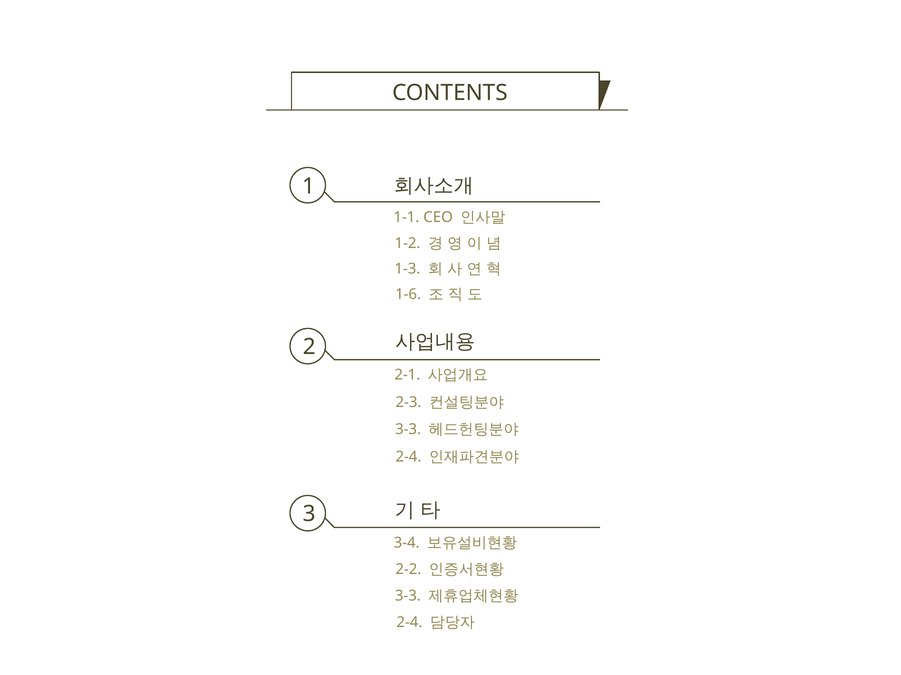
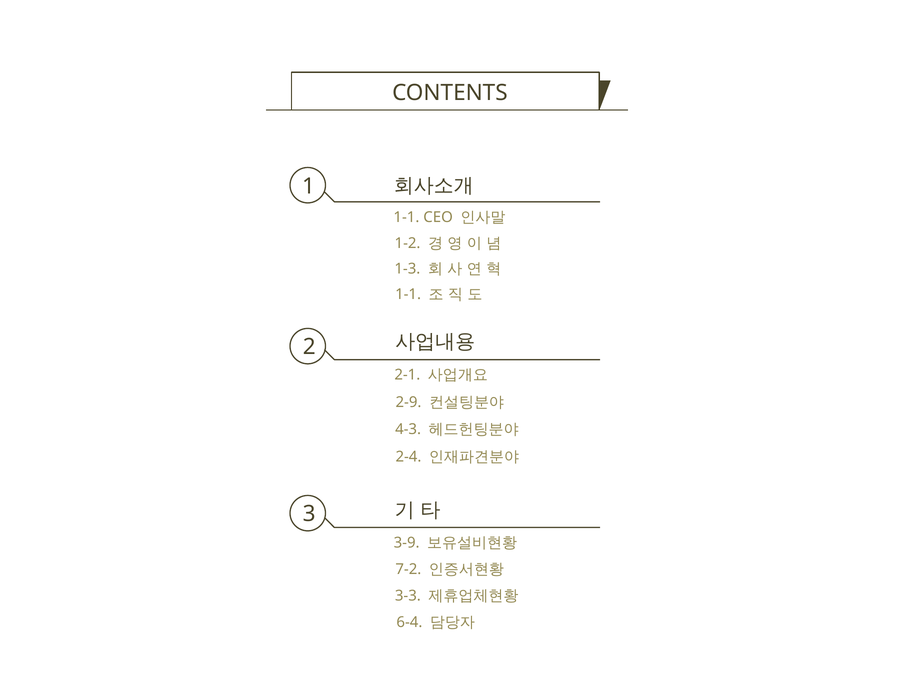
1-6: 1-6 -> 1-1 (408, 295)
2-3: 2-3 -> 2-9 (409, 403)
3-3: 3-3 -> 4-3 (408, 430)
3-4: 3-4 -> 3-9 (407, 544)
2-2: 2-2 -> 7-2 (408, 570)
2-4: 2-4 -> 6-4 (409, 623)
